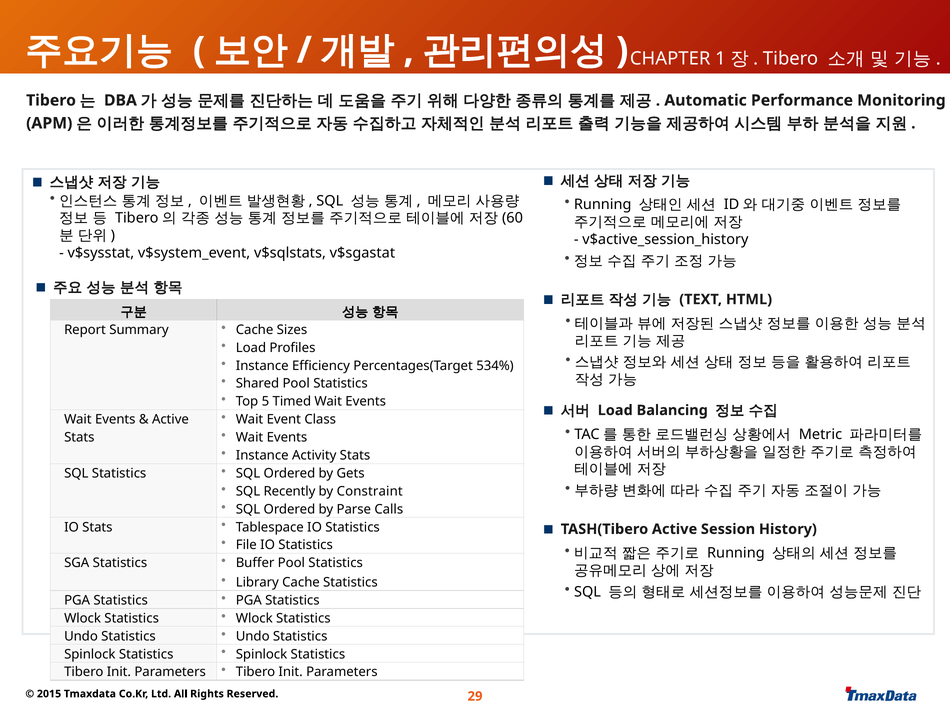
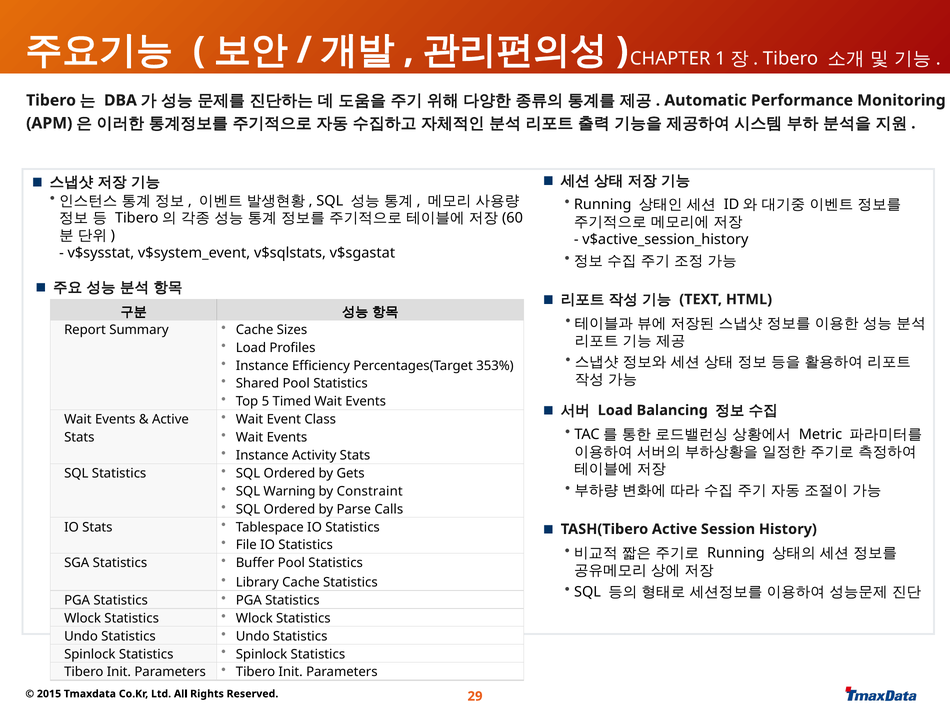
534%: 534% -> 353% (495, 365)
Recently: Recently -> Warning (289, 491)
